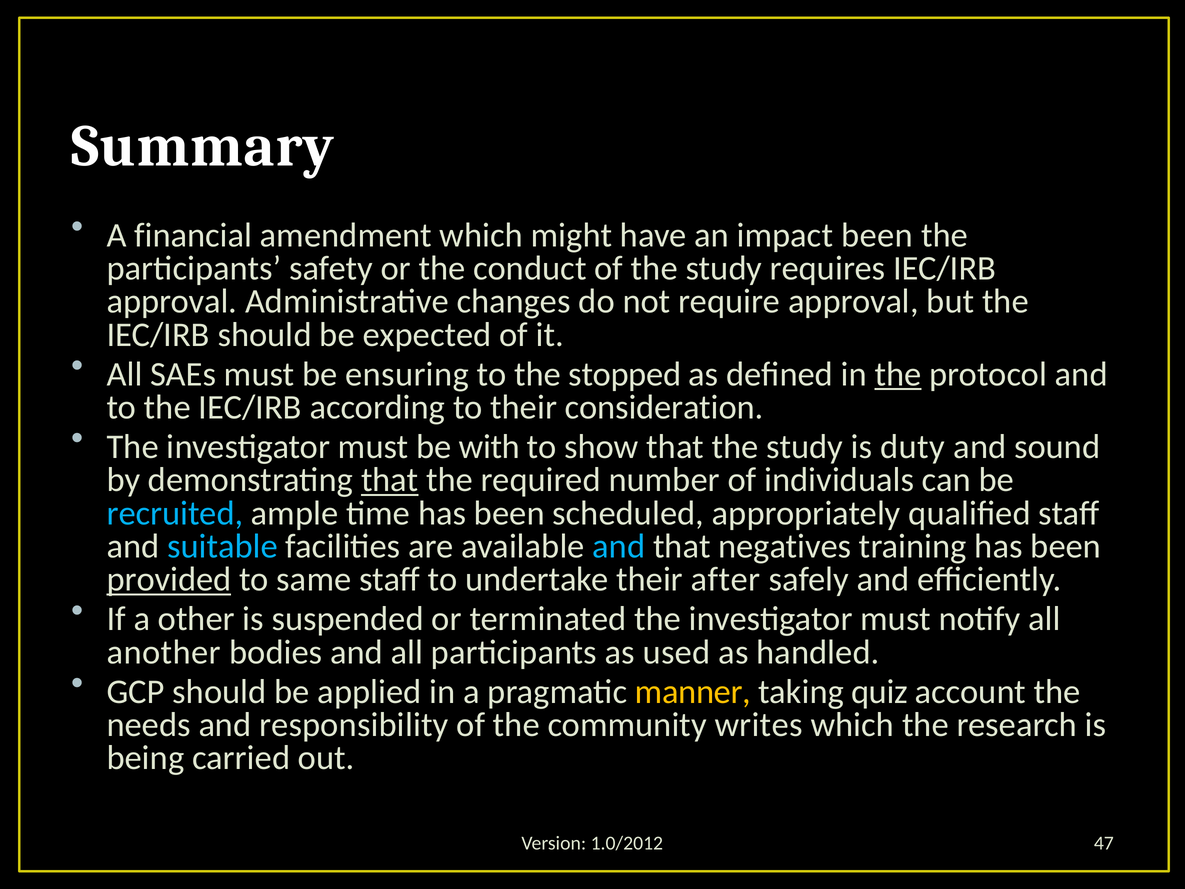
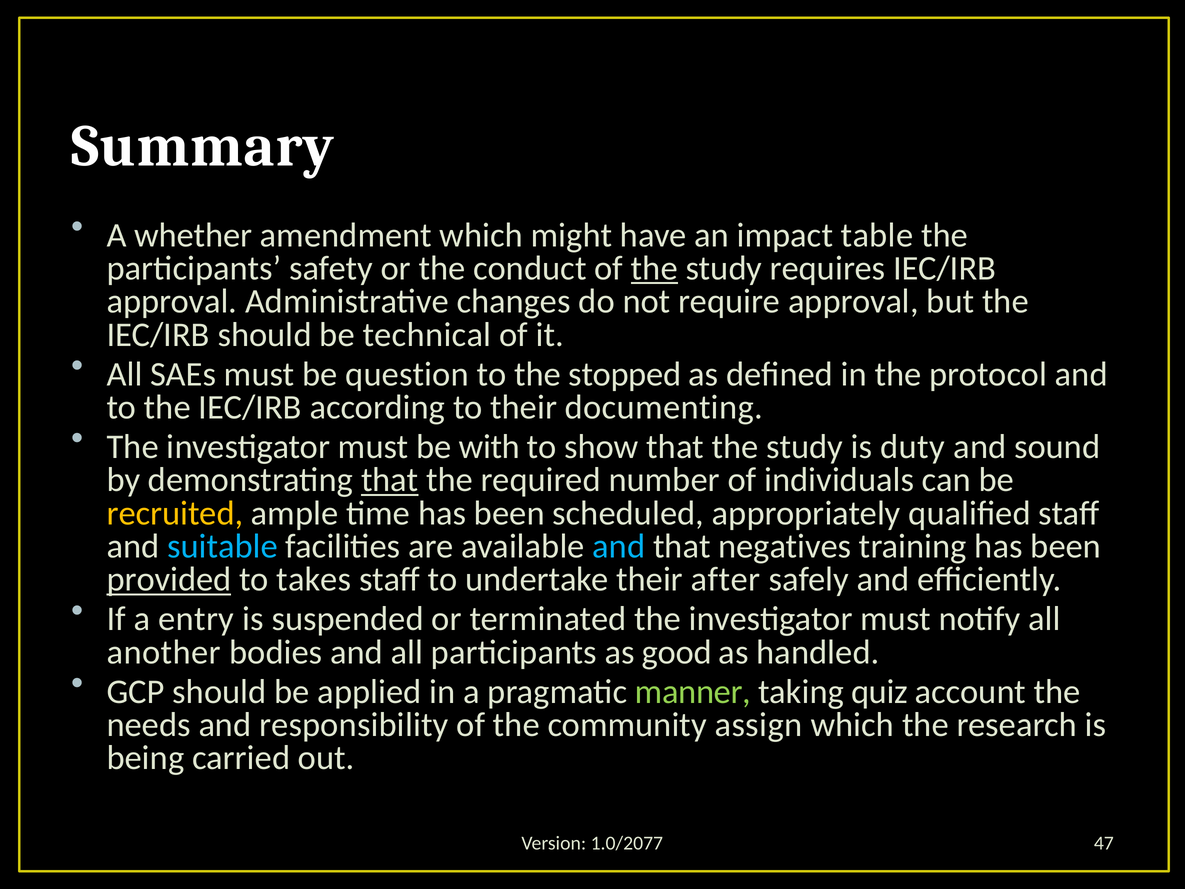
financial: financial -> whether (193, 235)
impact been: been -> table (877, 235)
the underline: none -> present (654, 268)
expected: expected -> technical (427, 335)
ensuring: ensuring -> question (407, 374)
the underline: present -> none (898, 374)
consideration: consideration -> documenting (664, 407)
recruited colour: light blue -> yellow (175, 513)
same: same -> takes (314, 579)
other: other -> entry (196, 619)
used: used -> good (677, 652)
manner colour: yellow -> light green (693, 691)
writes: writes -> assign (759, 725)
1.0/2012: 1.0/2012 -> 1.0/2077 (627, 843)
